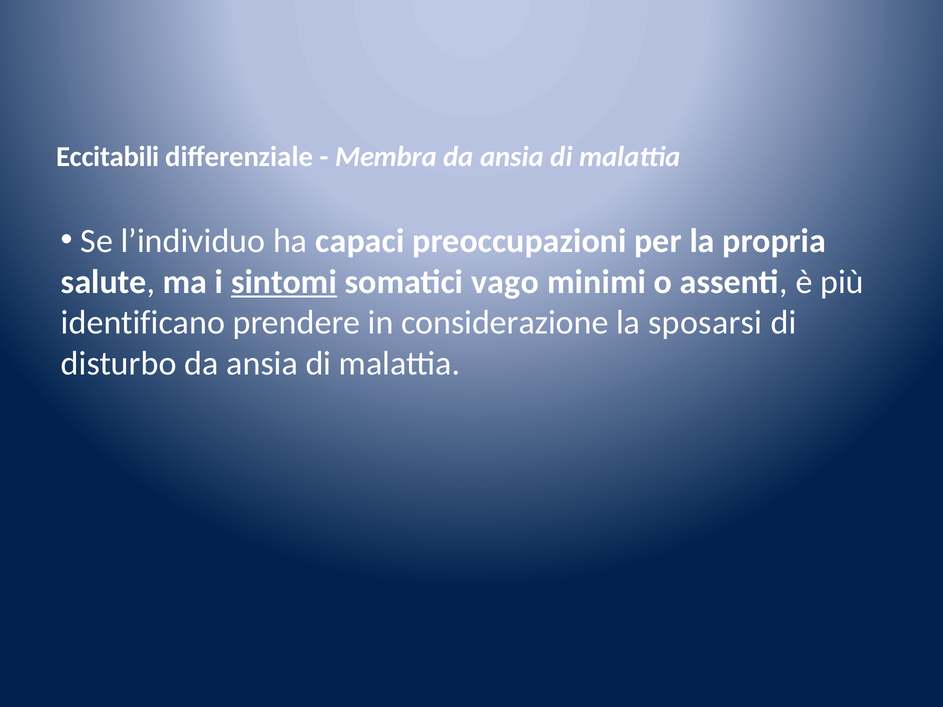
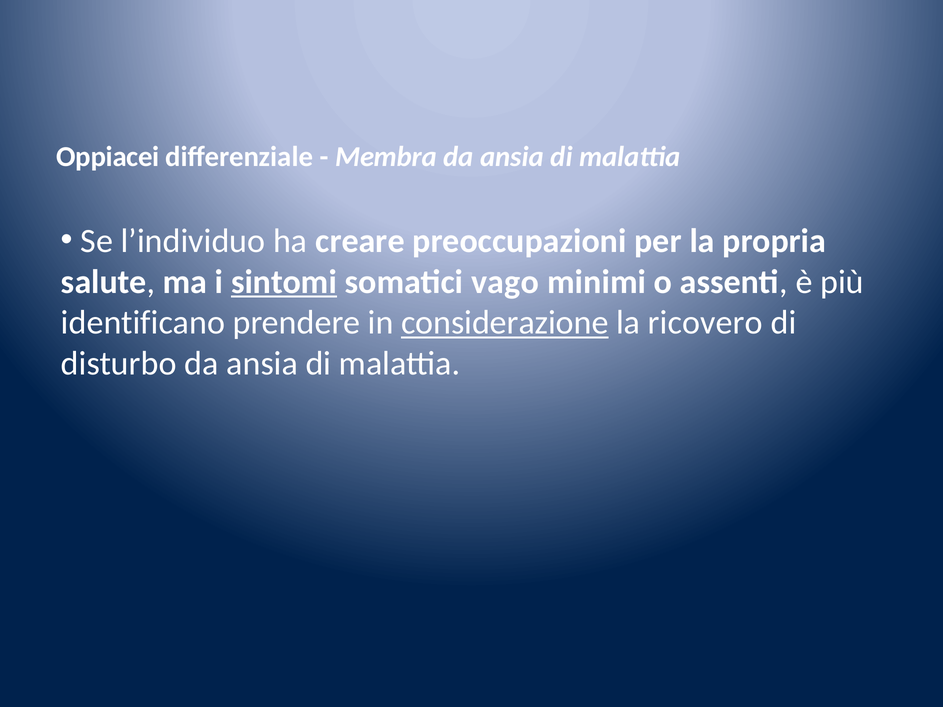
Eccitabili: Eccitabili -> Oppiacei (108, 157)
capaci: capaci -> creare (360, 241)
considerazione underline: none -> present (505, 323)
sposarsi: sposarsi -> ricovero (705, 323)
